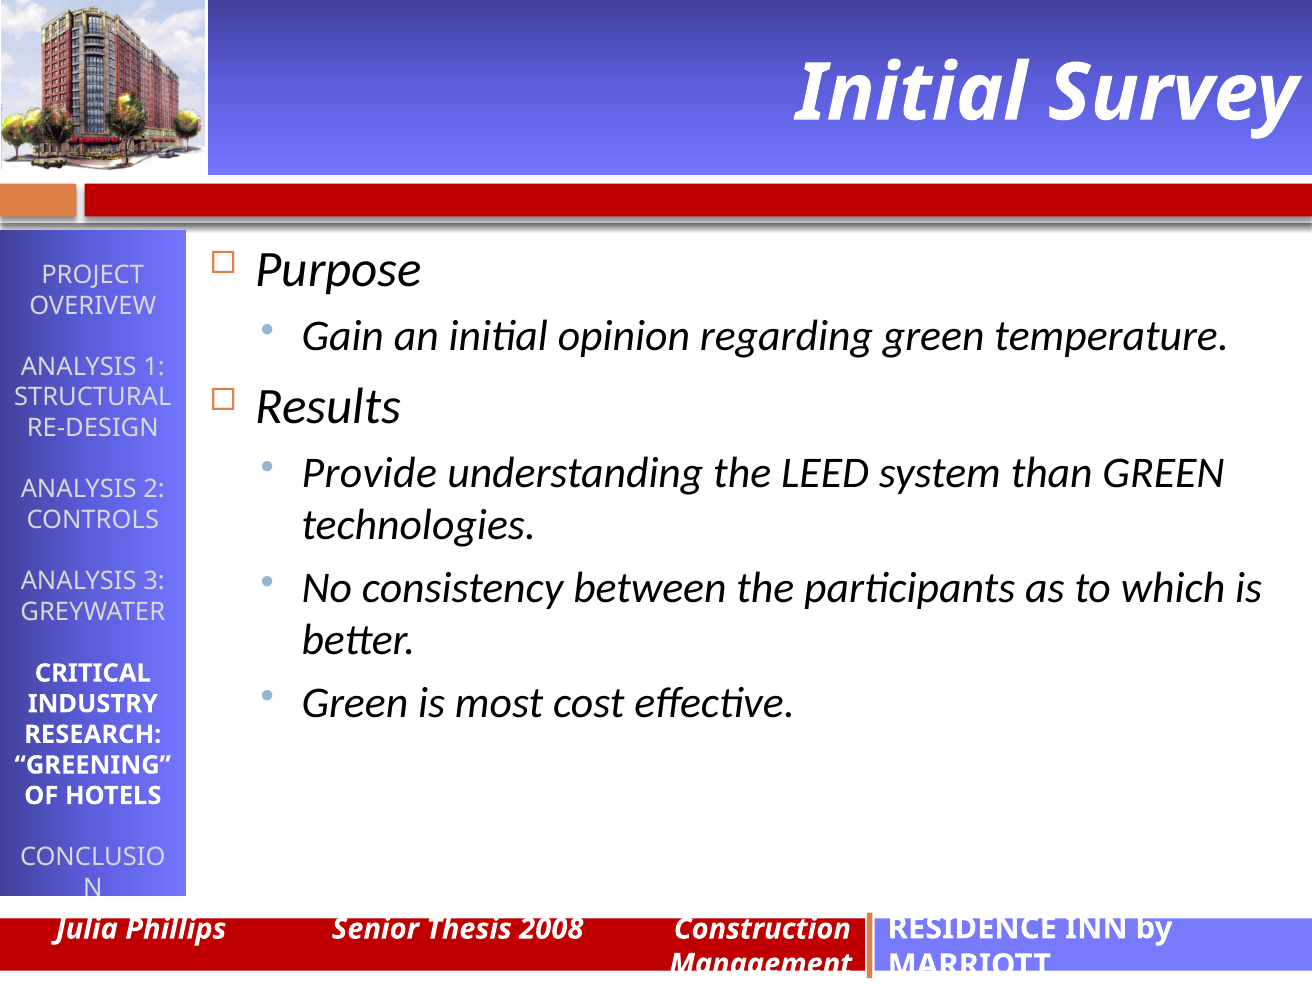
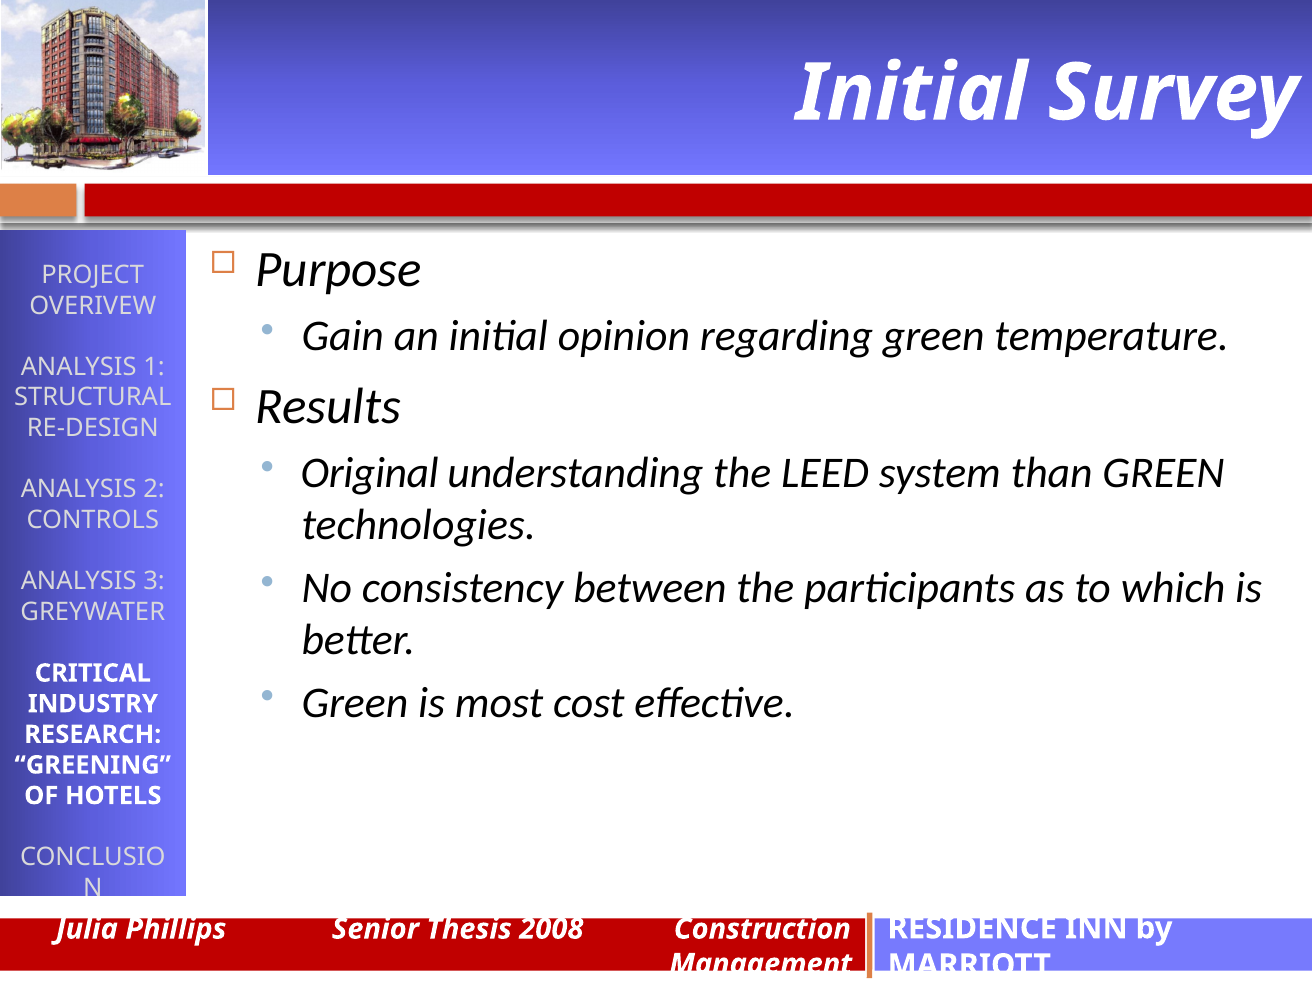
Provide: Provide -> Original (370, 473)
